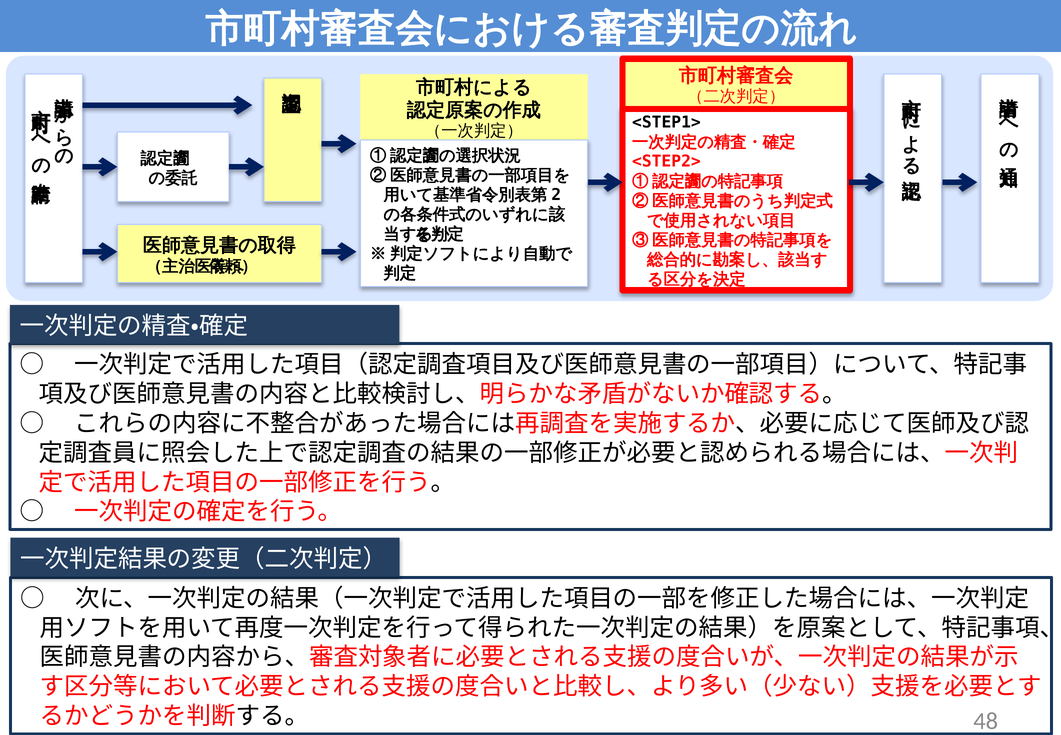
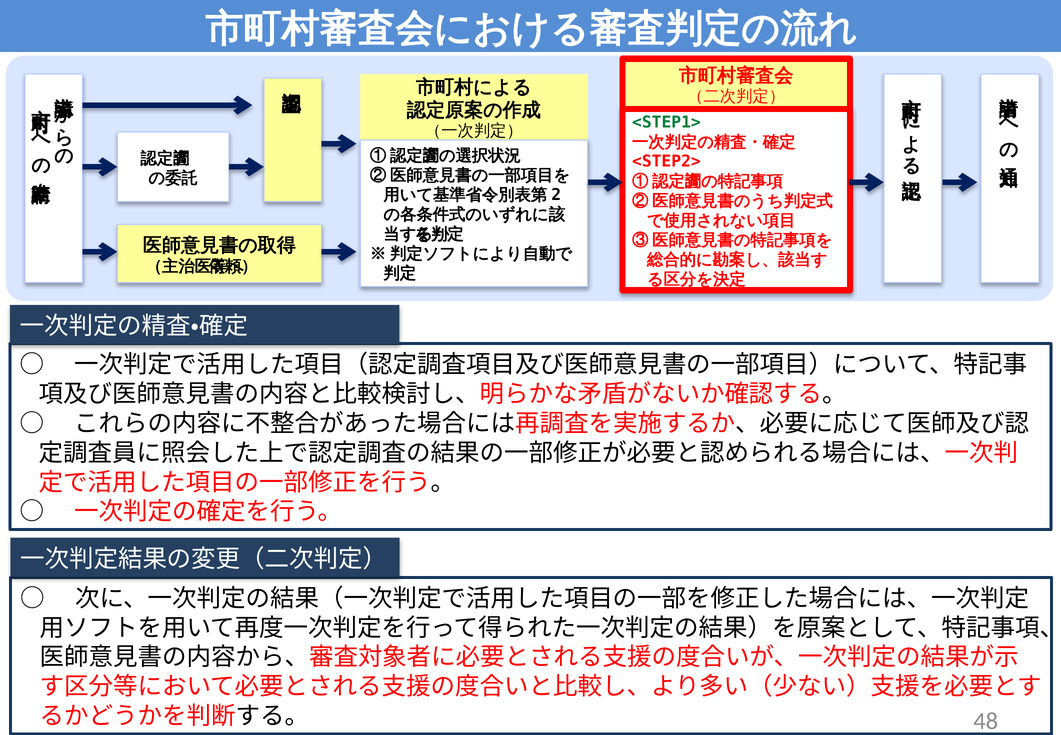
<STEP1> colour: black -> green (666, 122)
